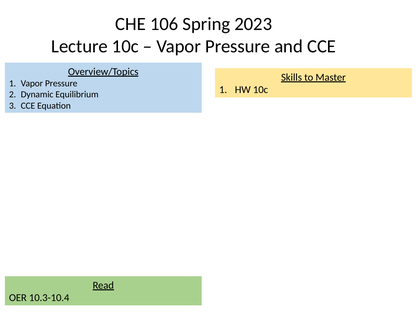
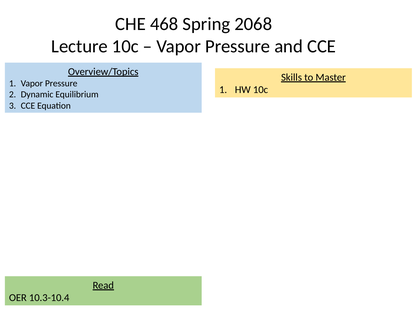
106: 106 -> 468 (164, 24)
2023: 2023 -> 2068 (253, 24)
